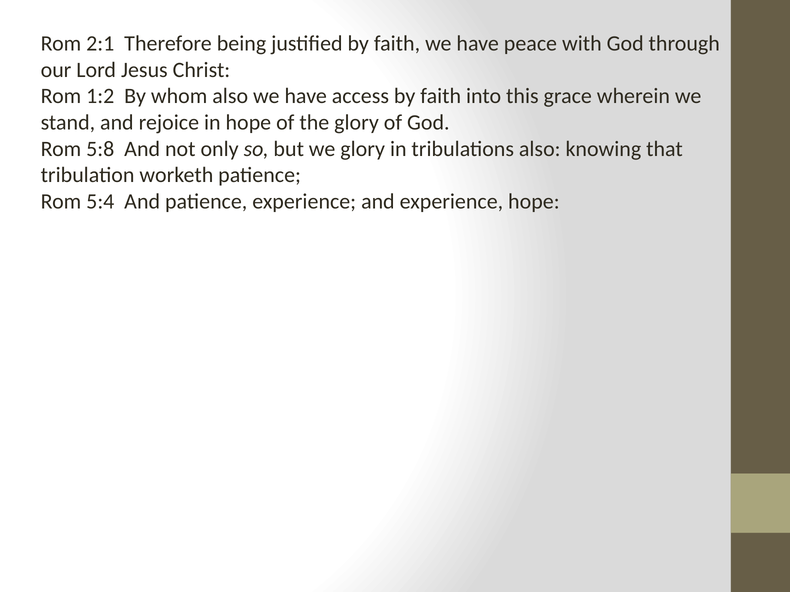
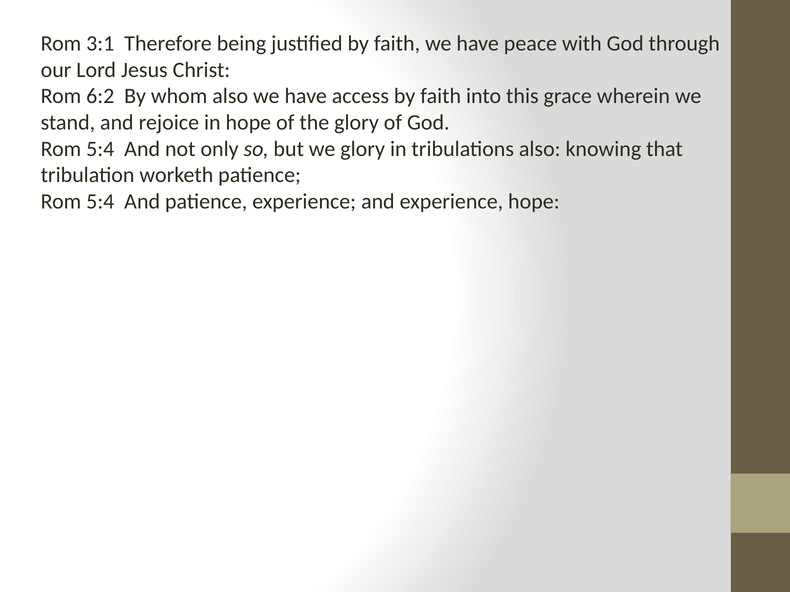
2:1: 2:1 -> 3:1 (100, 44)
1:2: 1:2 -> 6:2 (100, 96)
5:8: 5:8 -> 5:4 (100, 149)
